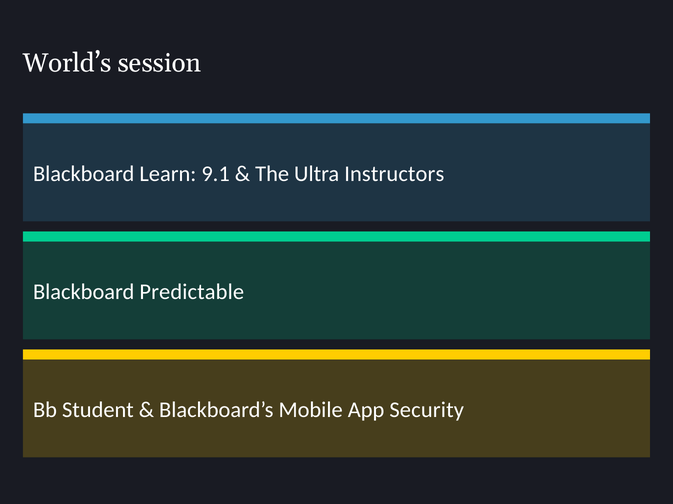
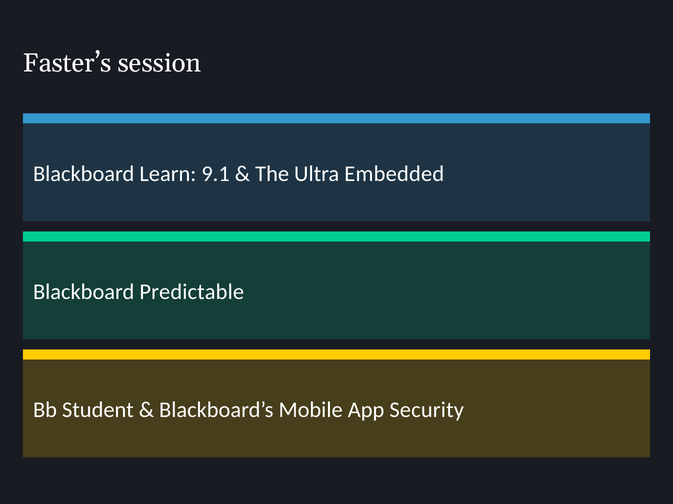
World’s: World’s -> Faster’s (67, 63)
Instructors: Instructors -> Embedded (394, 174)
